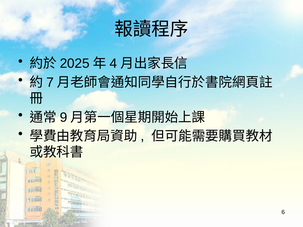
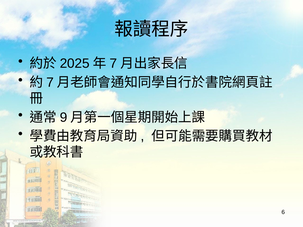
4: 4 -> 7 (113, 64)
